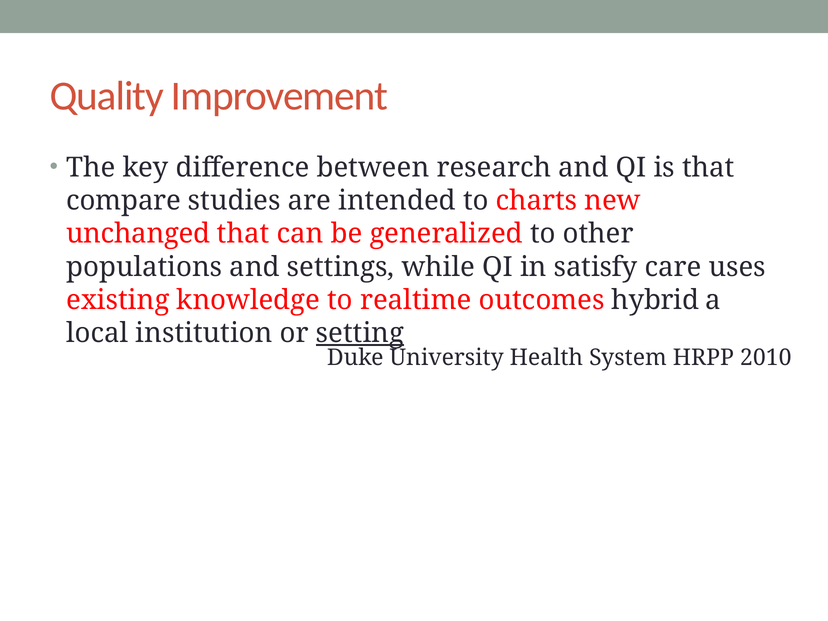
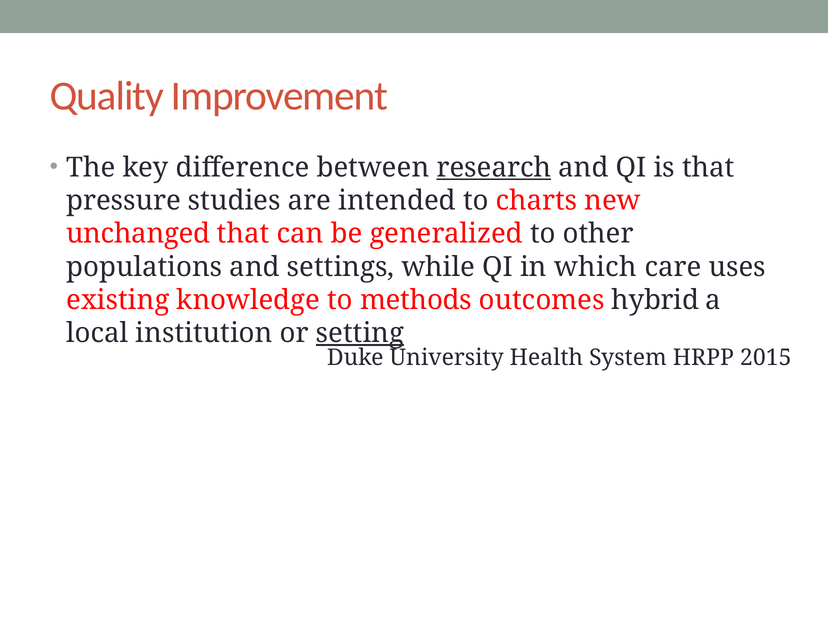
research underline: none -> present (494, 168)
compare: compare -> pressure (124, 201)
satisfy: satisfy -> which (595, 267)
realtime: realtime -> methods (416, 300)
2010: 2010 -> 2015 (766, 358)
